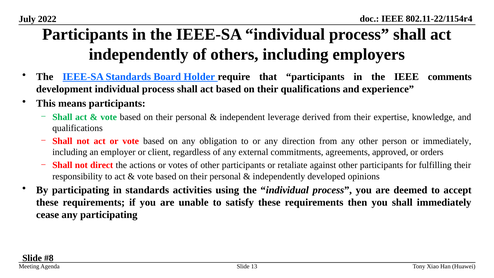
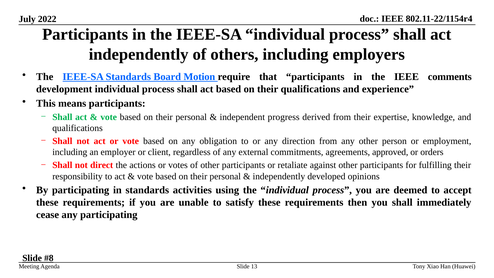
Holder: Holder -> Motion (199, 77)
leverage: leverage -> progress (284, 117)
or immediately: immediately -> employment (447, 141)
